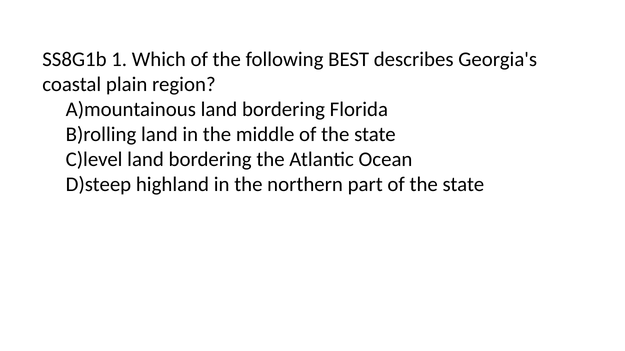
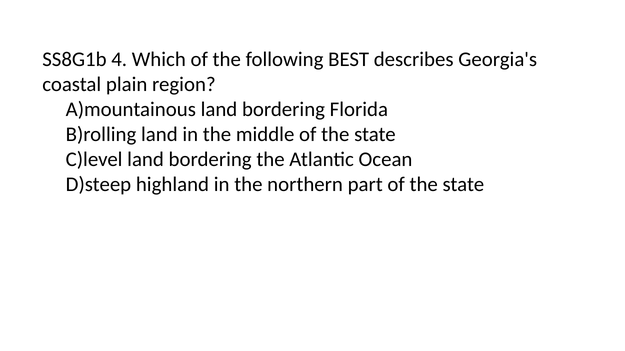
1: 1 -> 4 (119, 59)
